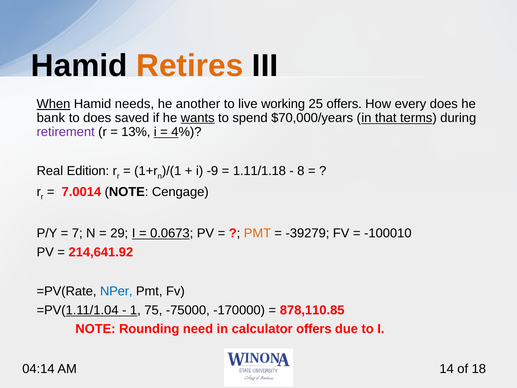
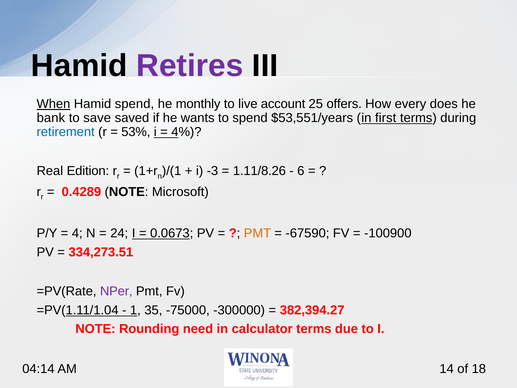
Retires colour: orange -> purple (190, 66)
Hamid needs: needs -> spend (134, 104)
another: another -> monthly (198, 104)
working: working -> account (283, 104)
to does: does -> save (97, 118)
wants underline: present -> none (198, 118)
$70,000/years: $70,000/years -> $53,551/years (312, 118)
that: that -> first (386, 118)
retirement colour: purple -> blue (66, 132)
13%: 13% -> 53% (136, 132)
-9: -9 -> -3 (212, 171)
1.11/1.18: 1.11/1.18 -> 1.11/8.26 (259, 171)
8: 8 -> 6 (301, 171)
7.0014: 7.0014 -> 0.4289 (81, 192)
Cengage: Cengage -> Microsoft (180, 192)
7: 7 -> 4 (77, 233)
29: 29 -> 24 (119, 233)
-39279: -39279 -> -67590 (307, 233)
-100010: -100010 -> -100900 (388, 233)
214,641.92: 214,641.92 -> 334,273.51 (101, 252)
NPer colour: blue -> purple (116, 291)
75: 75 -> 35 (153, 310)
-170000: -170000 -> -300000 (239, 310)
878,110.85: 878,110.85 -> 382,394.27 (312, 310)
calculator offers: offers -> terms (314, 329)
